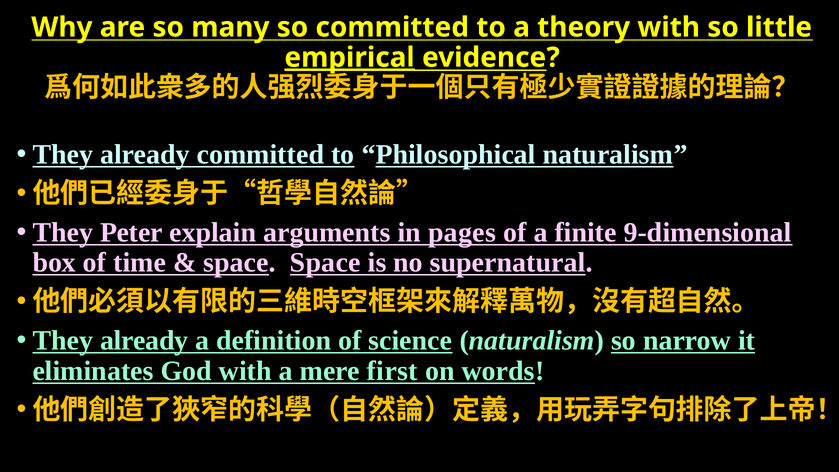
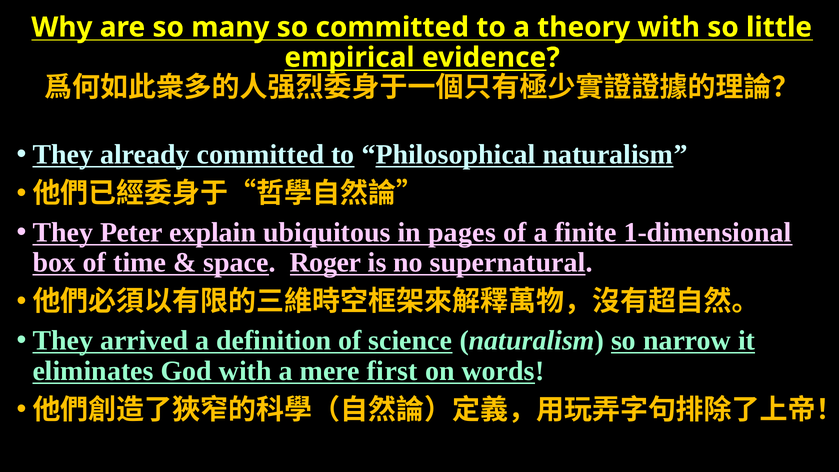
empirical underline: present -> none (350, 58)
arguments: arguments -> ubiquitous (327, 232)
9-dimensional: 9-dimensional -> 1-dimensional (708, 232)
space Space: Space -> Roger (325, 263)
already: already -> arrived (144, 341)
